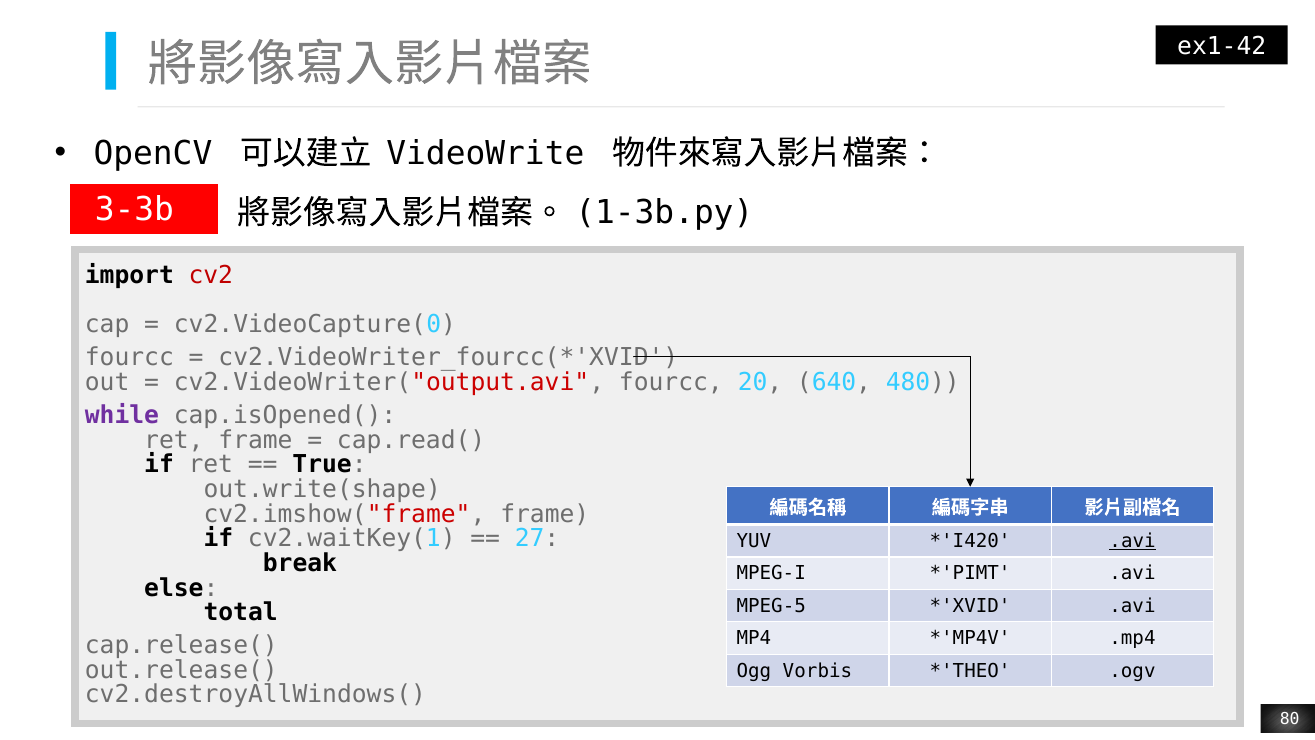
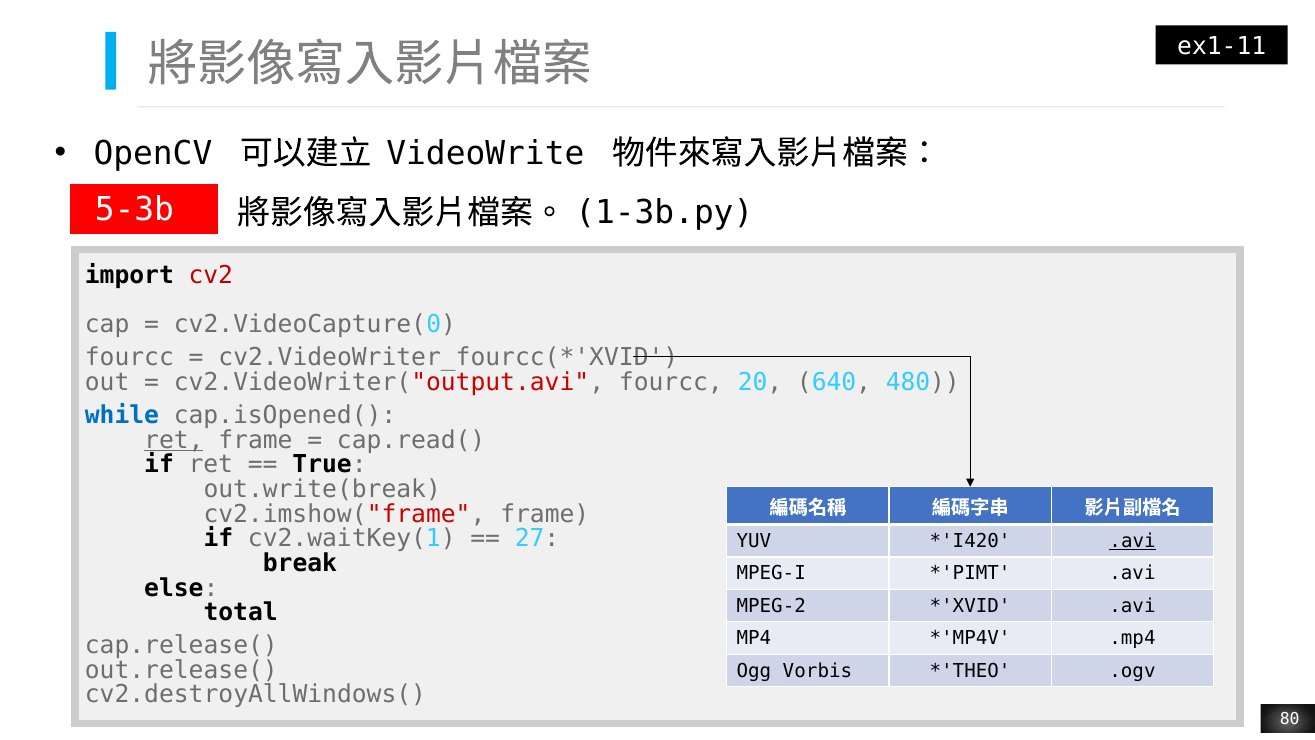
ex1-42: ex1-42 -> ex1-11 (1222, 47)
3-3b: 3-3b -> 5-3b (134, 210)
while colour: purple -> blue (122, 415)
ret underline: none -> present (174, 440)
out.write(shape: out.write(shape -> out.write(break (322, 489)
MPEG-5: MPEG-5 -> MPEG-2 (771, 606)
